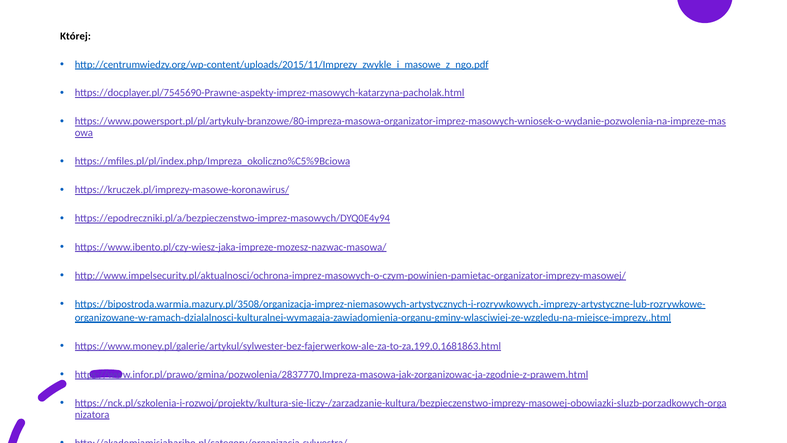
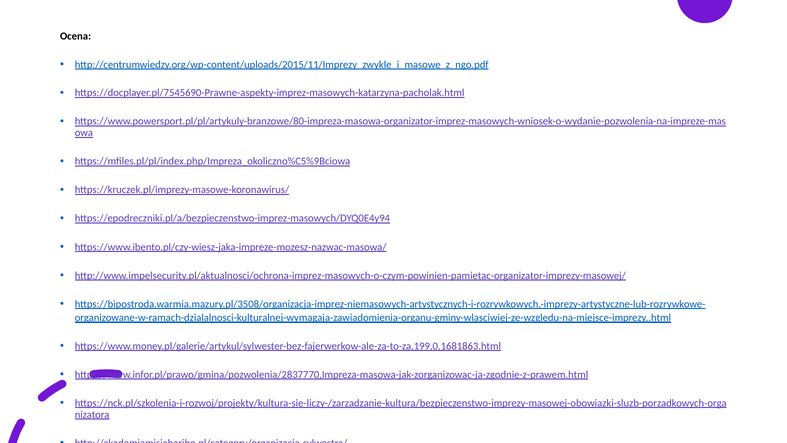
Której: Której -> Ocena (76, 36)
